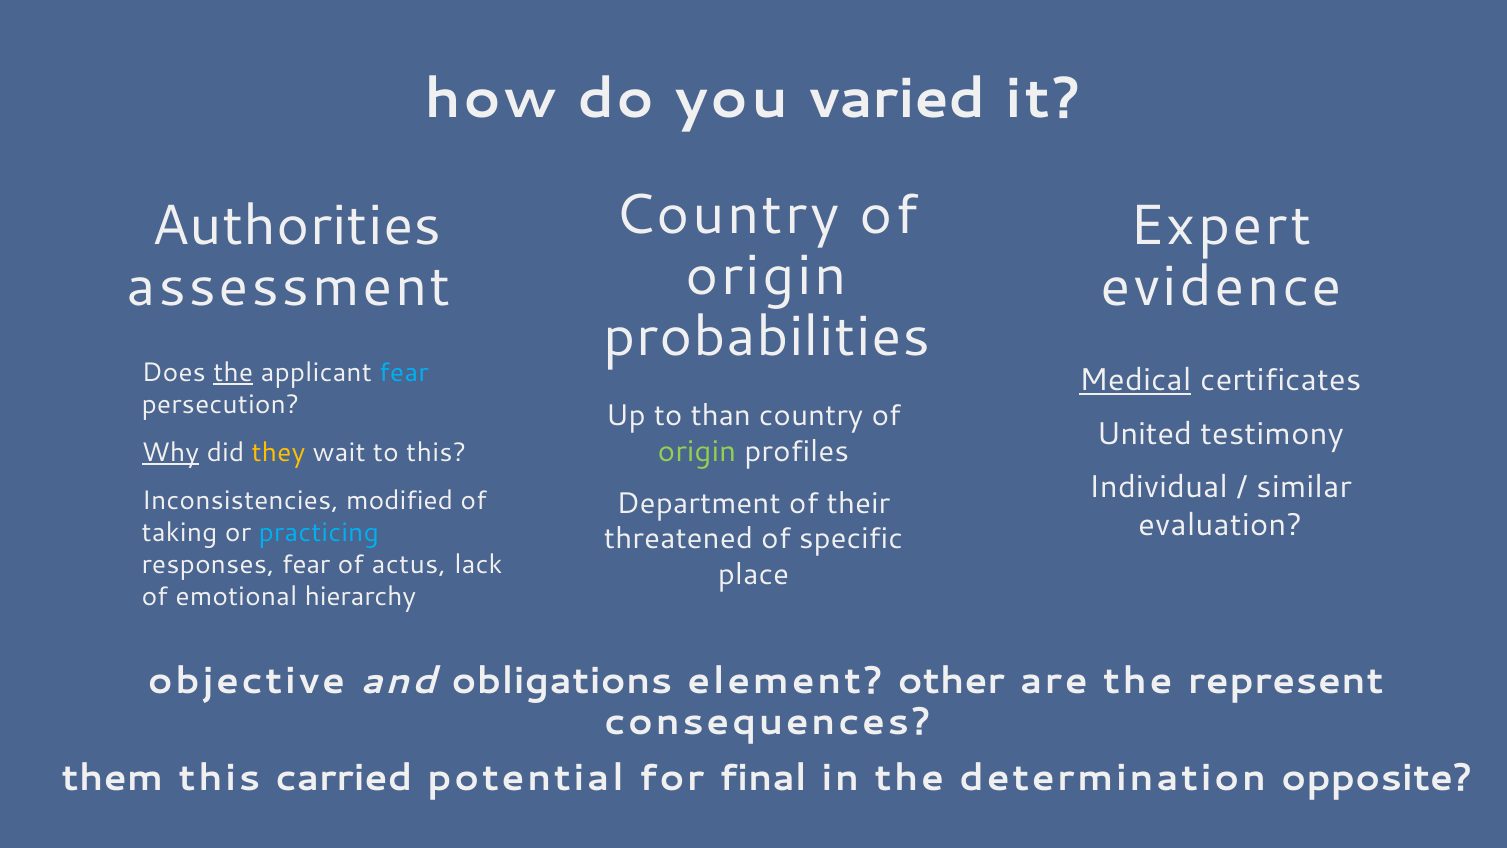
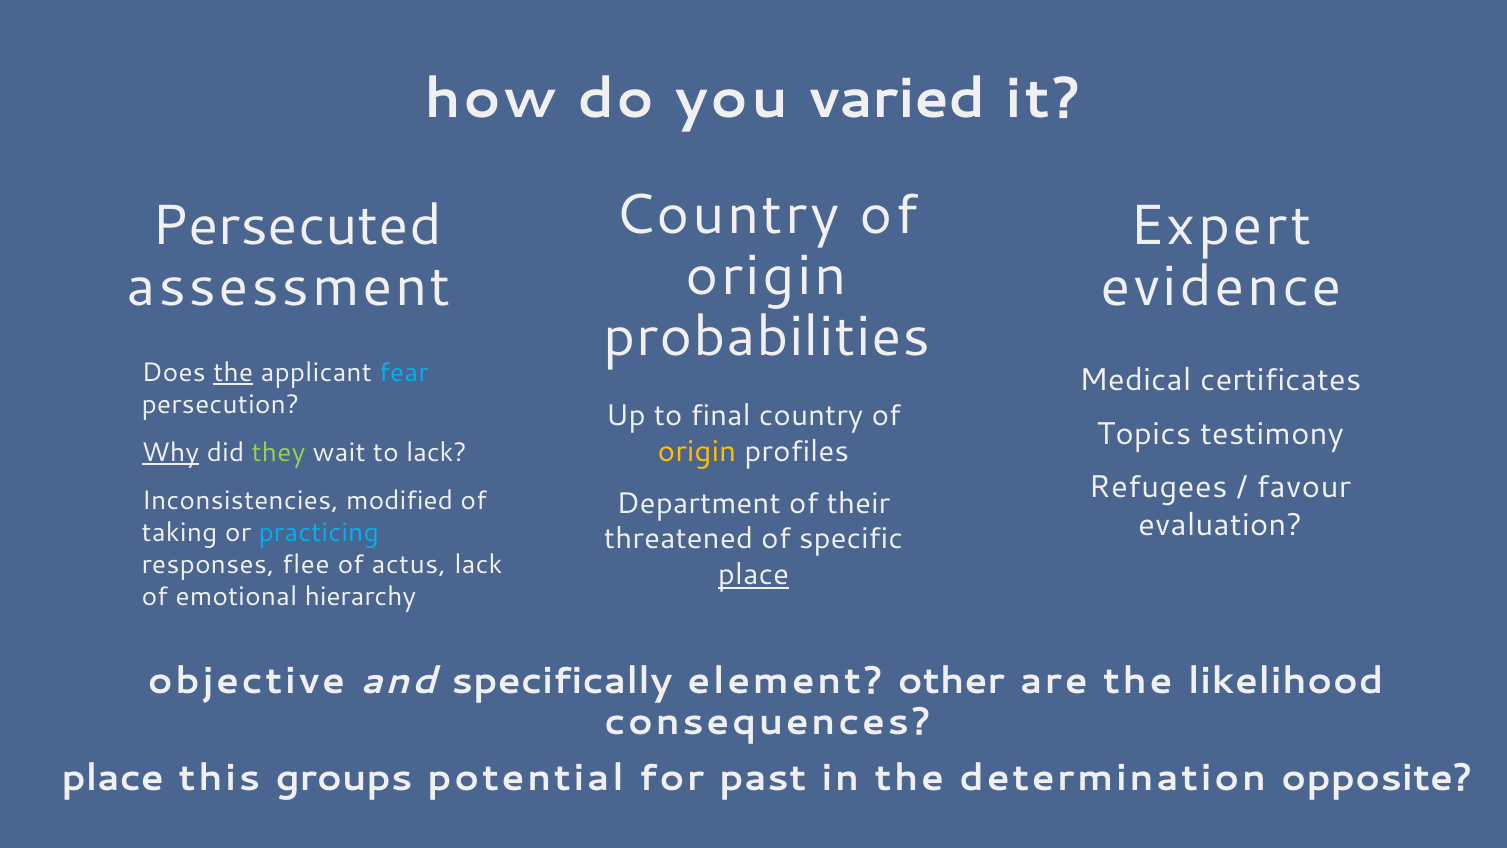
Authorities: Authorities -> Persecuted (297, 226)
Medical underline: present -> none (1135, 380)
than: than -> final (721, 416)
United: United -> Topics (1144, 434)
origin colour: light green -> yellow (697, 452)
they colour: yellow -> light green (278, 452)
to this: this -> lack (437, 452)
Individual: Individual -> Refugees (1158, 487)
similar: similar -> favour (1304, 487)
responses fear: fear -> flee (306, 564)
place underline: none -> present (754, 575)
obligations: obligations -> specifically (562, 681)
represent: represent -> likelihood (1286, 681)
them: them -> place (113, 778)
carried: carried -> groups (344, 778)
final: final -> past (763, 778)
